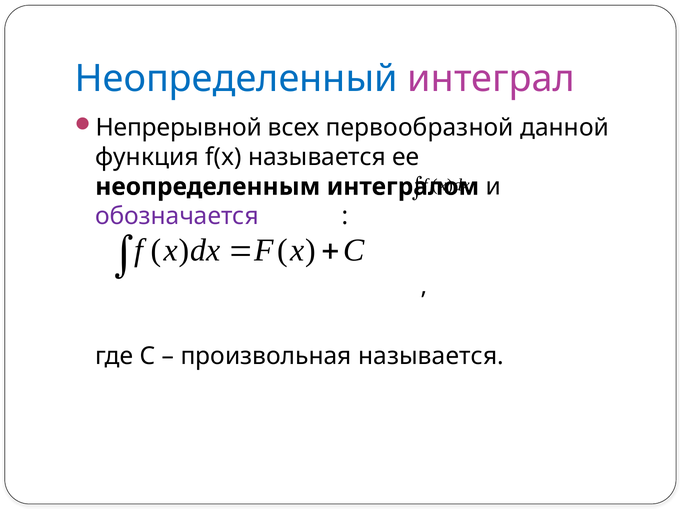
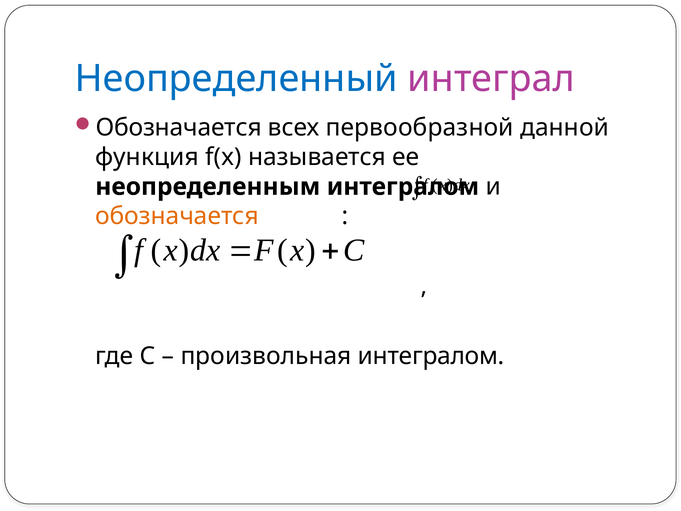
Непрерывной: Непрерывной -> Обозначается (179, 128)
обозначается colour: purple -> orange (177, 216)
произвольная называется: называется -> интегралом (431, 356)
